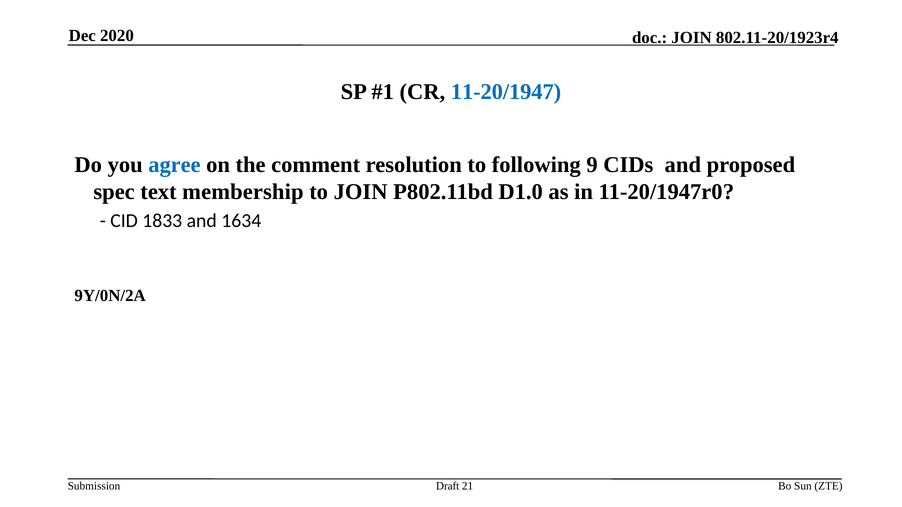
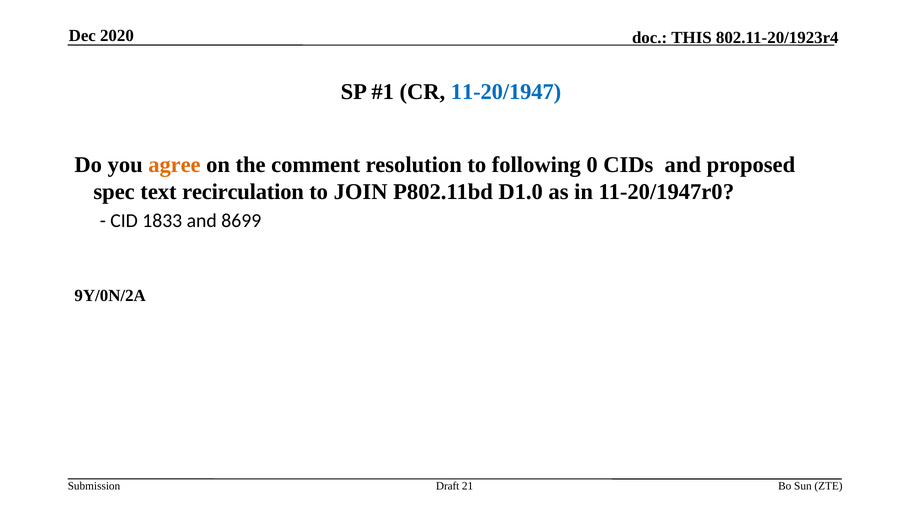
JOIN: JOIN -> THIS (692, 38)
agree colour: blue -> orange (174, 165)
9: 9 -> 0 (592, 165)
membership: membership -> recirculation (243, 192)
1634: 1634 -> 8699 (241, 221)
